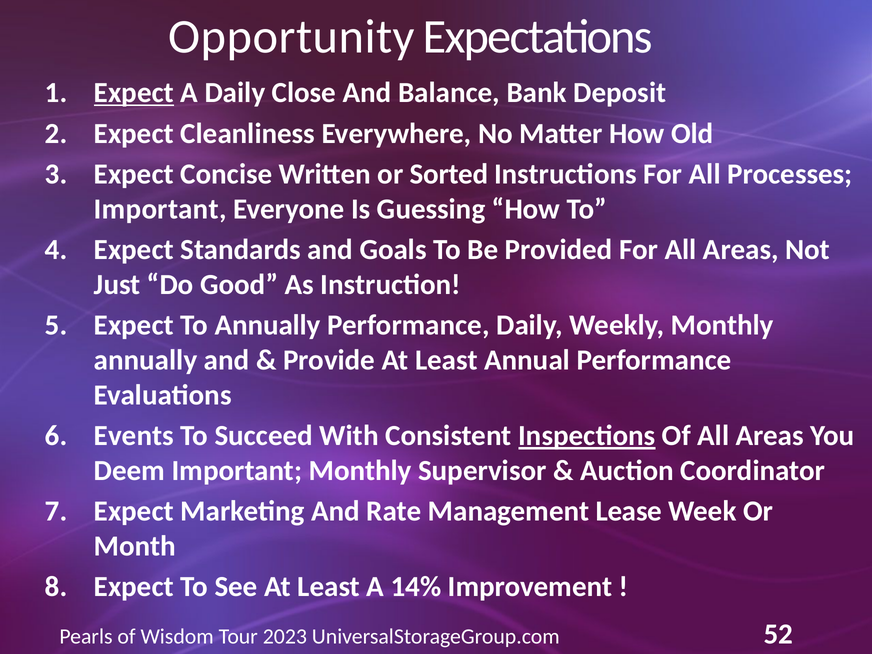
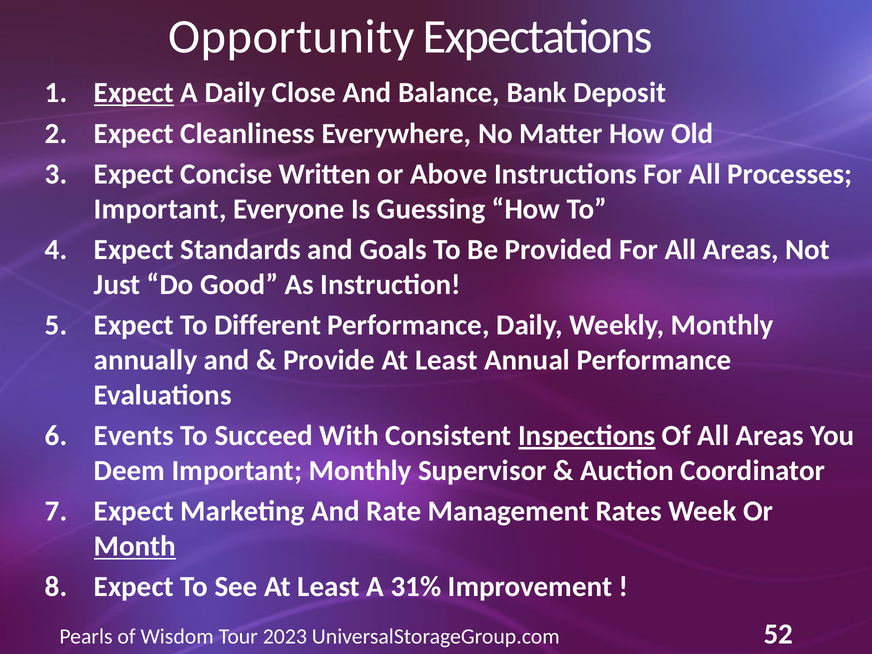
Sorted: Sorted -> Above (449, 174)
To Annually: Annually -> Different (268, 325)
Lease: Lease -> Rates (629, 511)
Month underline: none -> present (135, 546)
14%: 14% -> 31% (416, 587)
